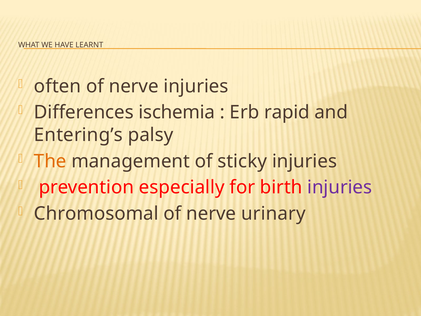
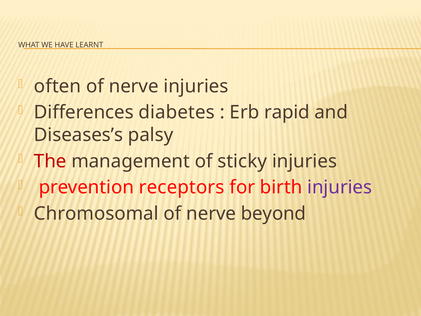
ischemia: ischemia -> diabetes (177, 112)
Entering’s: Entering’s -> Diseases’s (79, 135)
The colour: orange -> red (50, 161)
especially: especially -> receptors (182, 187)
urinary: urinary -> beyond (274, 213)
